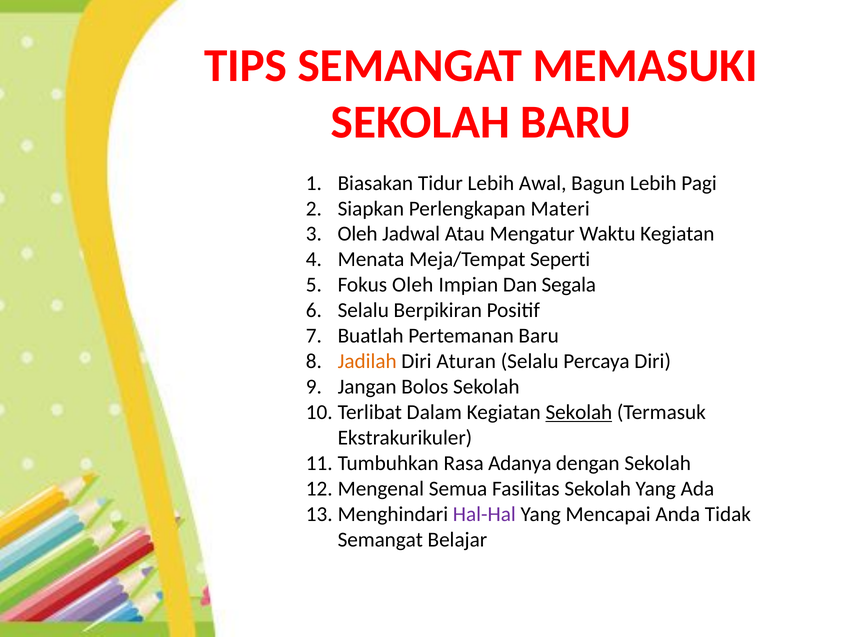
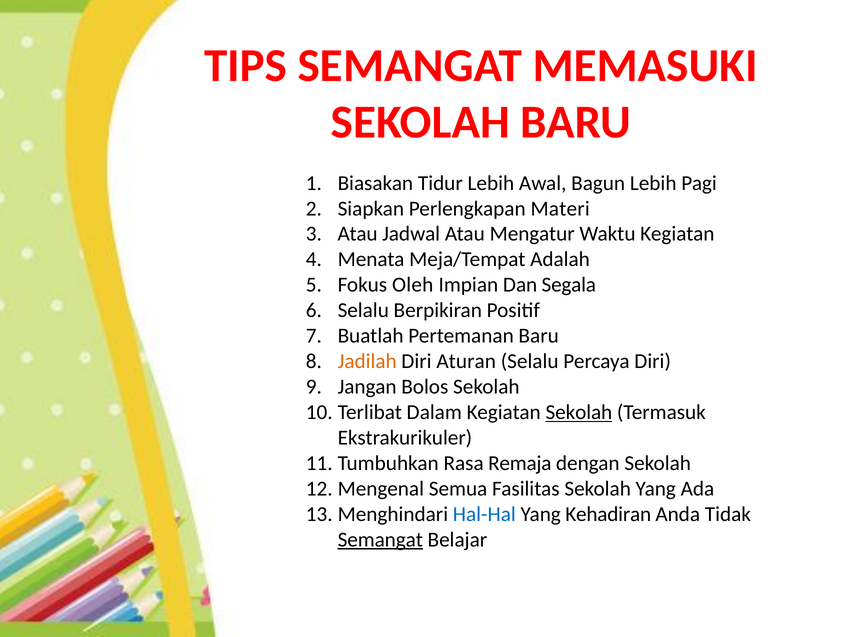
Oleh: Oleh -> Atau (358, 234)
Seperti: Seperti -> Adalah (560, 259)
Adanya: Adanya -> Remaja (520, 463)
Hal-Hal colour: purple -> blue (484, 514)
Mencapai: Mencapai -> Kehadiran (608, 514)
Semangat underline: none -> present (380, 540)
